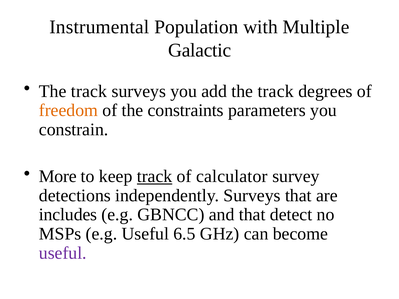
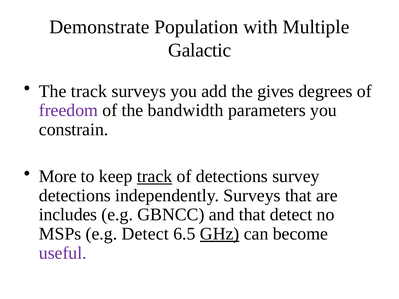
Instrumental: Instrumental -> Demonstrate (99, 27)
add the track: track -> gives (276, 91)
freedom colour: orange -> purple (68, 110)
constraints: constraints -> bandwidth (186, 110)
of calculator: calculator -> detections (232, 176)
e.g Useful: Useful -> Detect (145, 234)
GHz underline: none -> present (220, 234)
